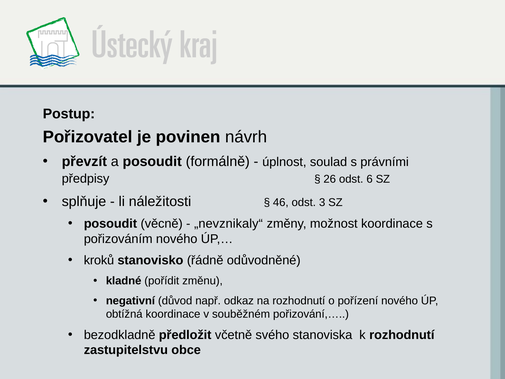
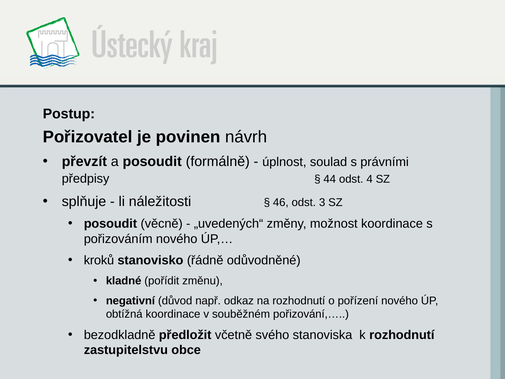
26: 26 -> 44 (330, 179)
6: 6 -> 4 (370, 179)
„nevznikaly“: „nevznikaly“ -> „uvedených“ (229, 224)
